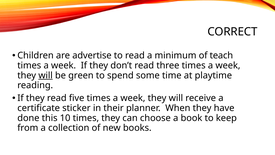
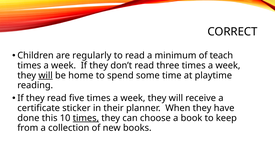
advertise: advertise -> regularly (92, 55)
green: green -> home (81, 75)
times underline: none -> present (86, 118)
